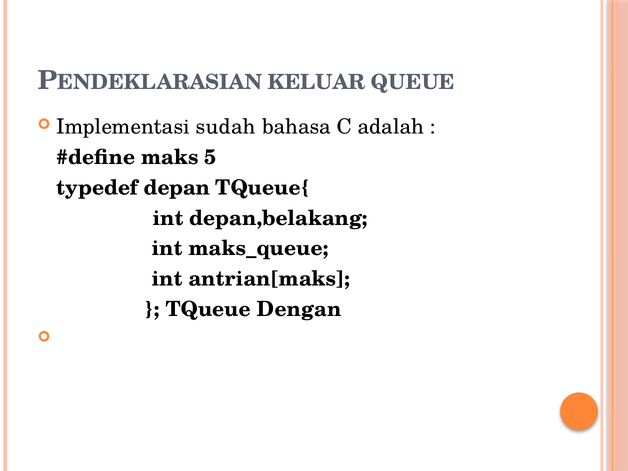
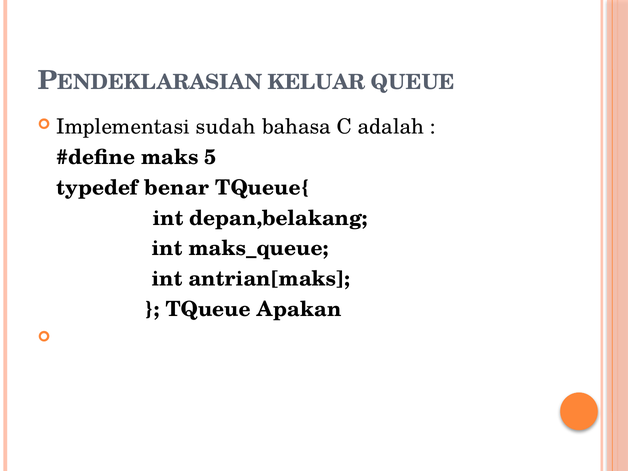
depan: depan -> benar (177, 188)
Dengan: Dengan -> Apakan (299, 309)
